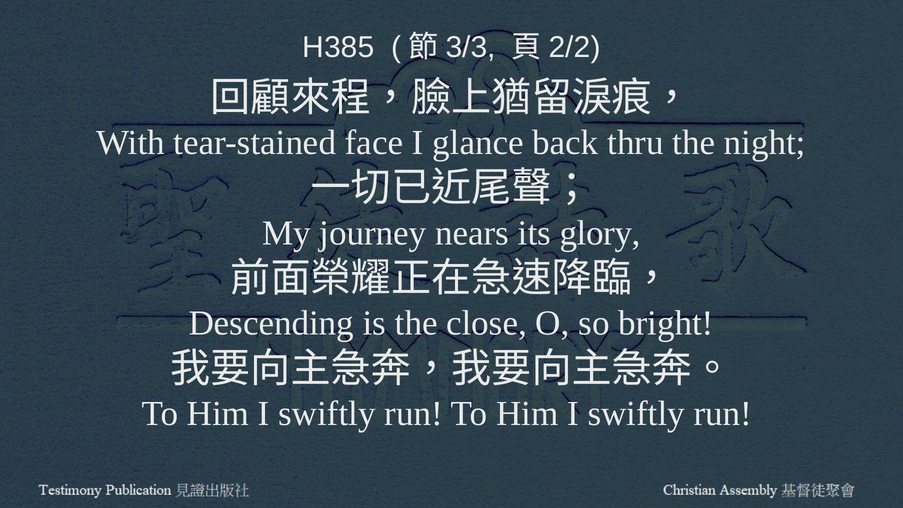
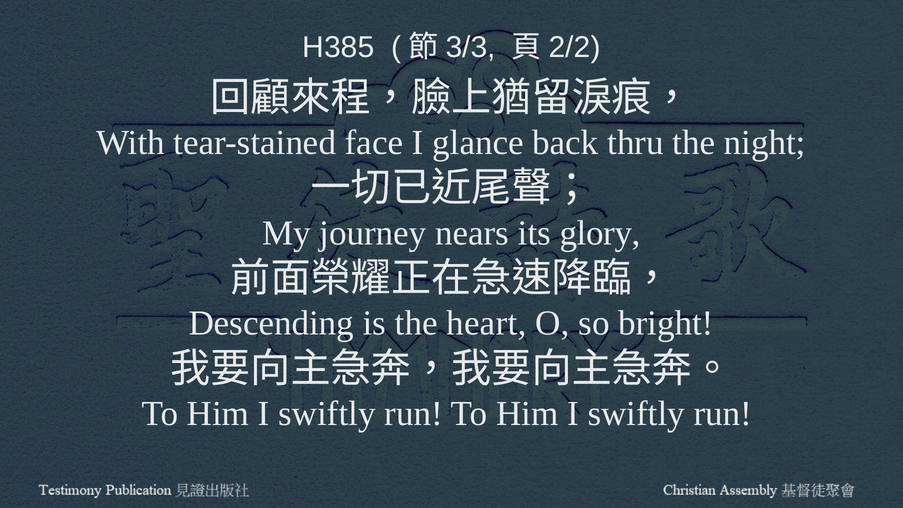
close: close -> heart (486, 323)
